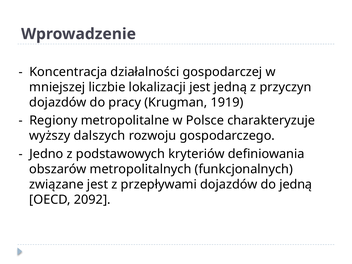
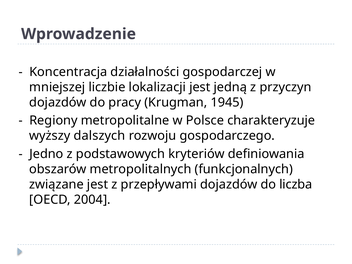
1919: 1919 -> 1945 (227, 102)
do jedną: jedną -> liczba (296, 184)
2092: 2092 -> 2004 (92, 200)
